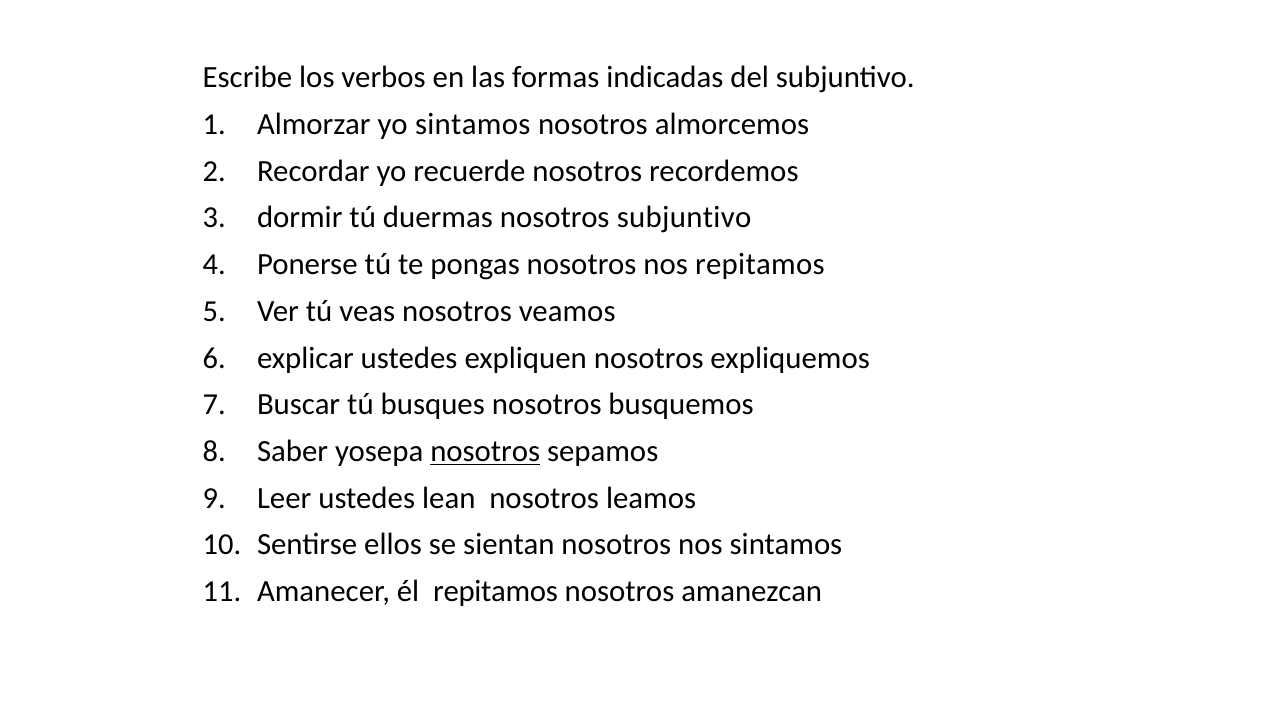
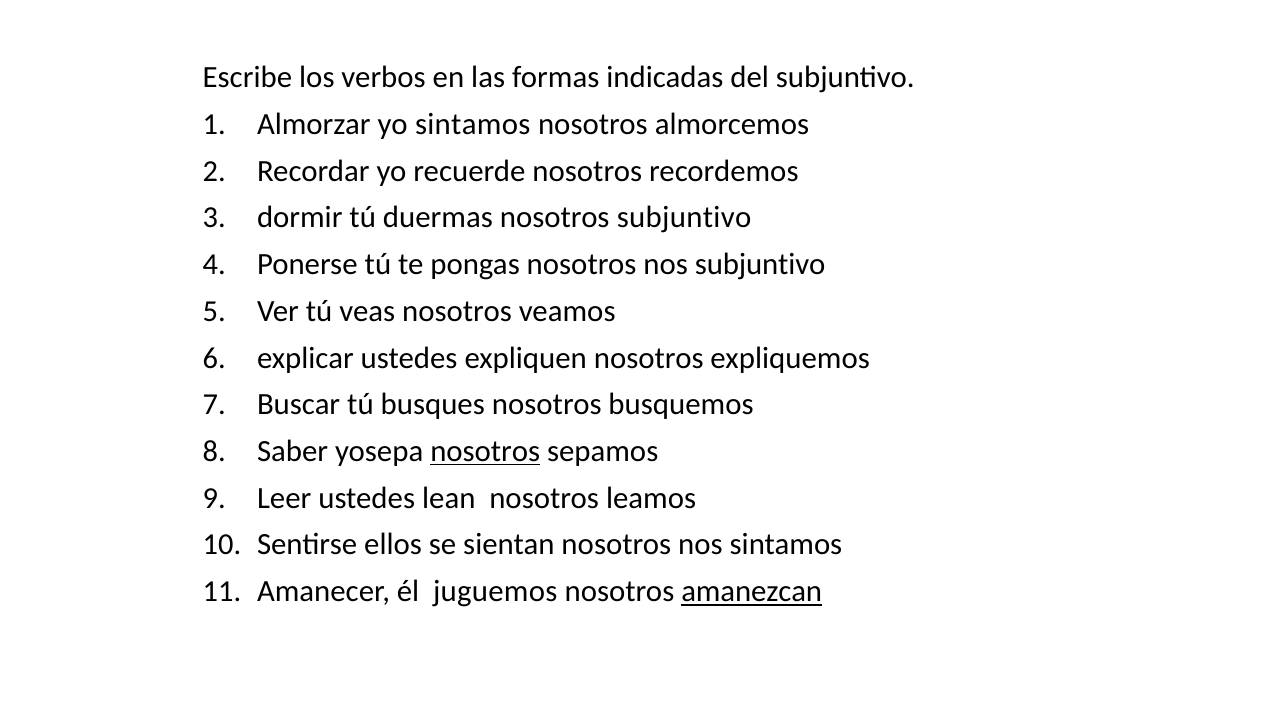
nos repitamos: repitamos -> subjuntivo (760, 264)
él repitamos: repitamos -> juguemos (495, 591)
amanezcan underline: none -> present (752, 591)
